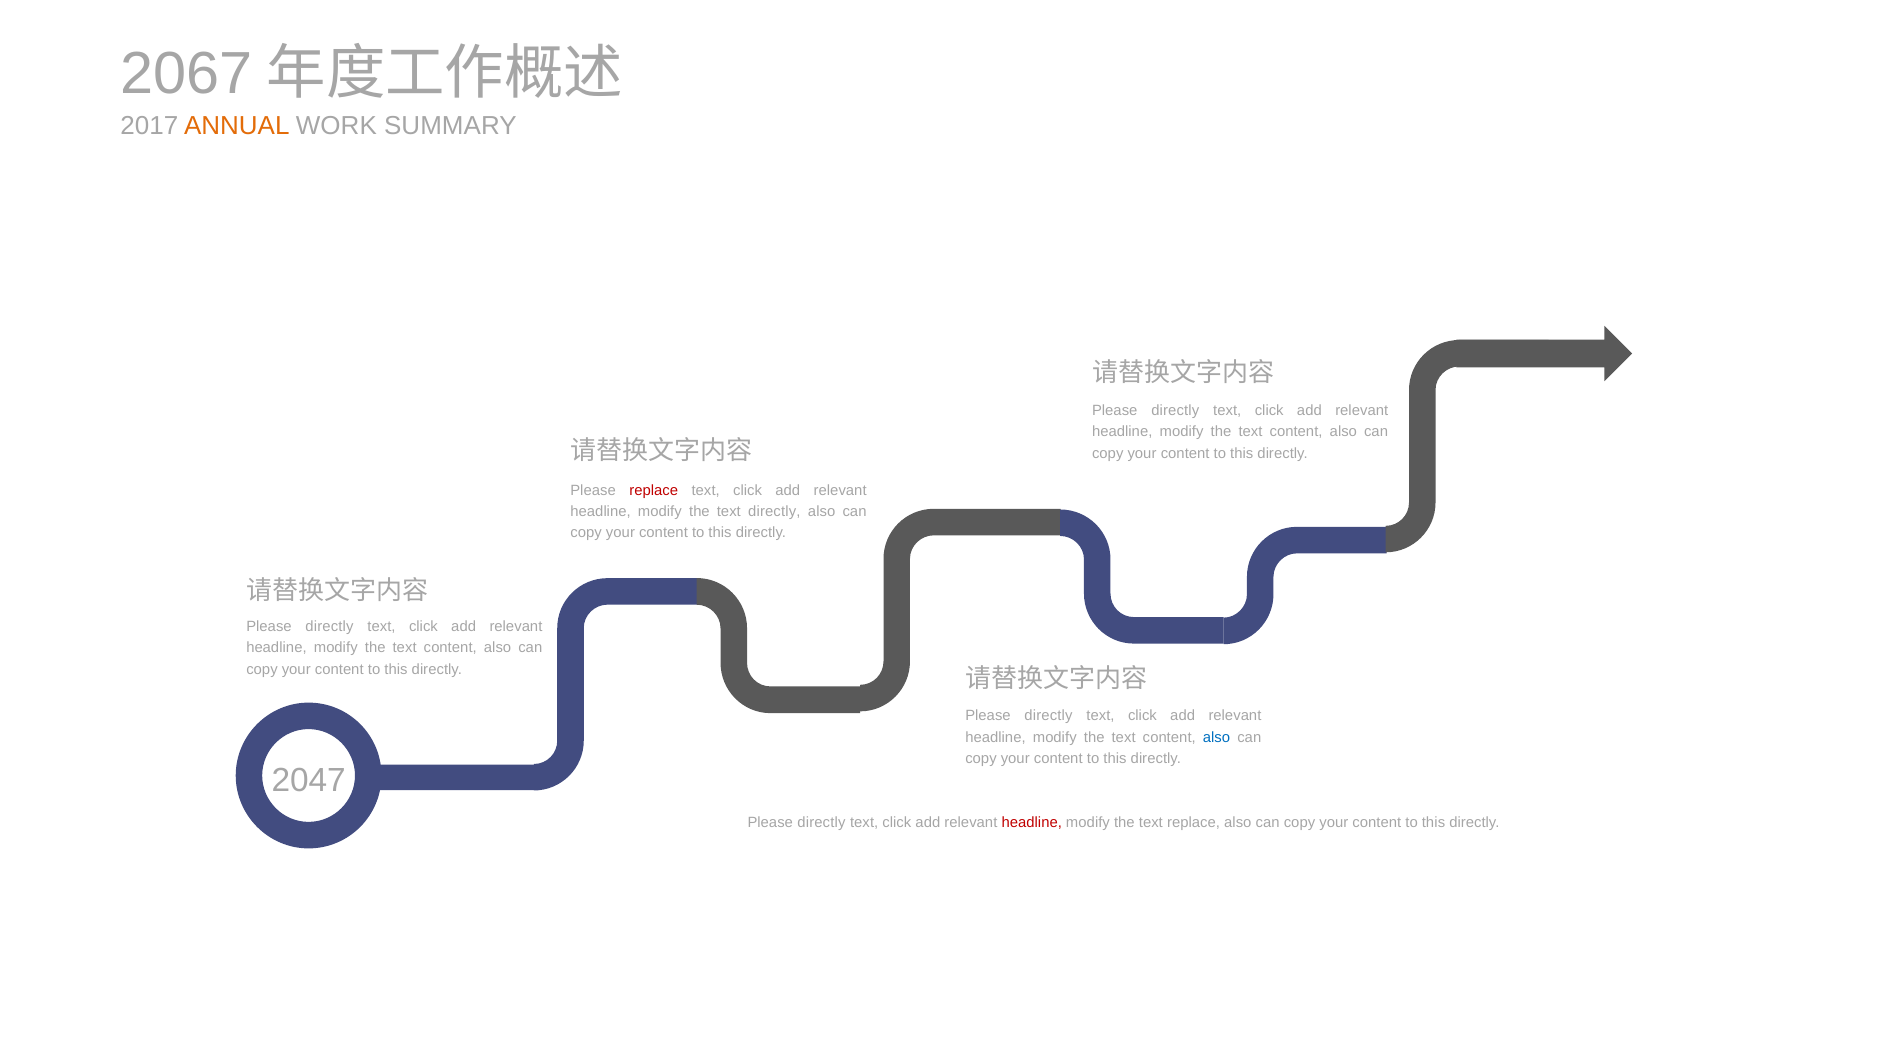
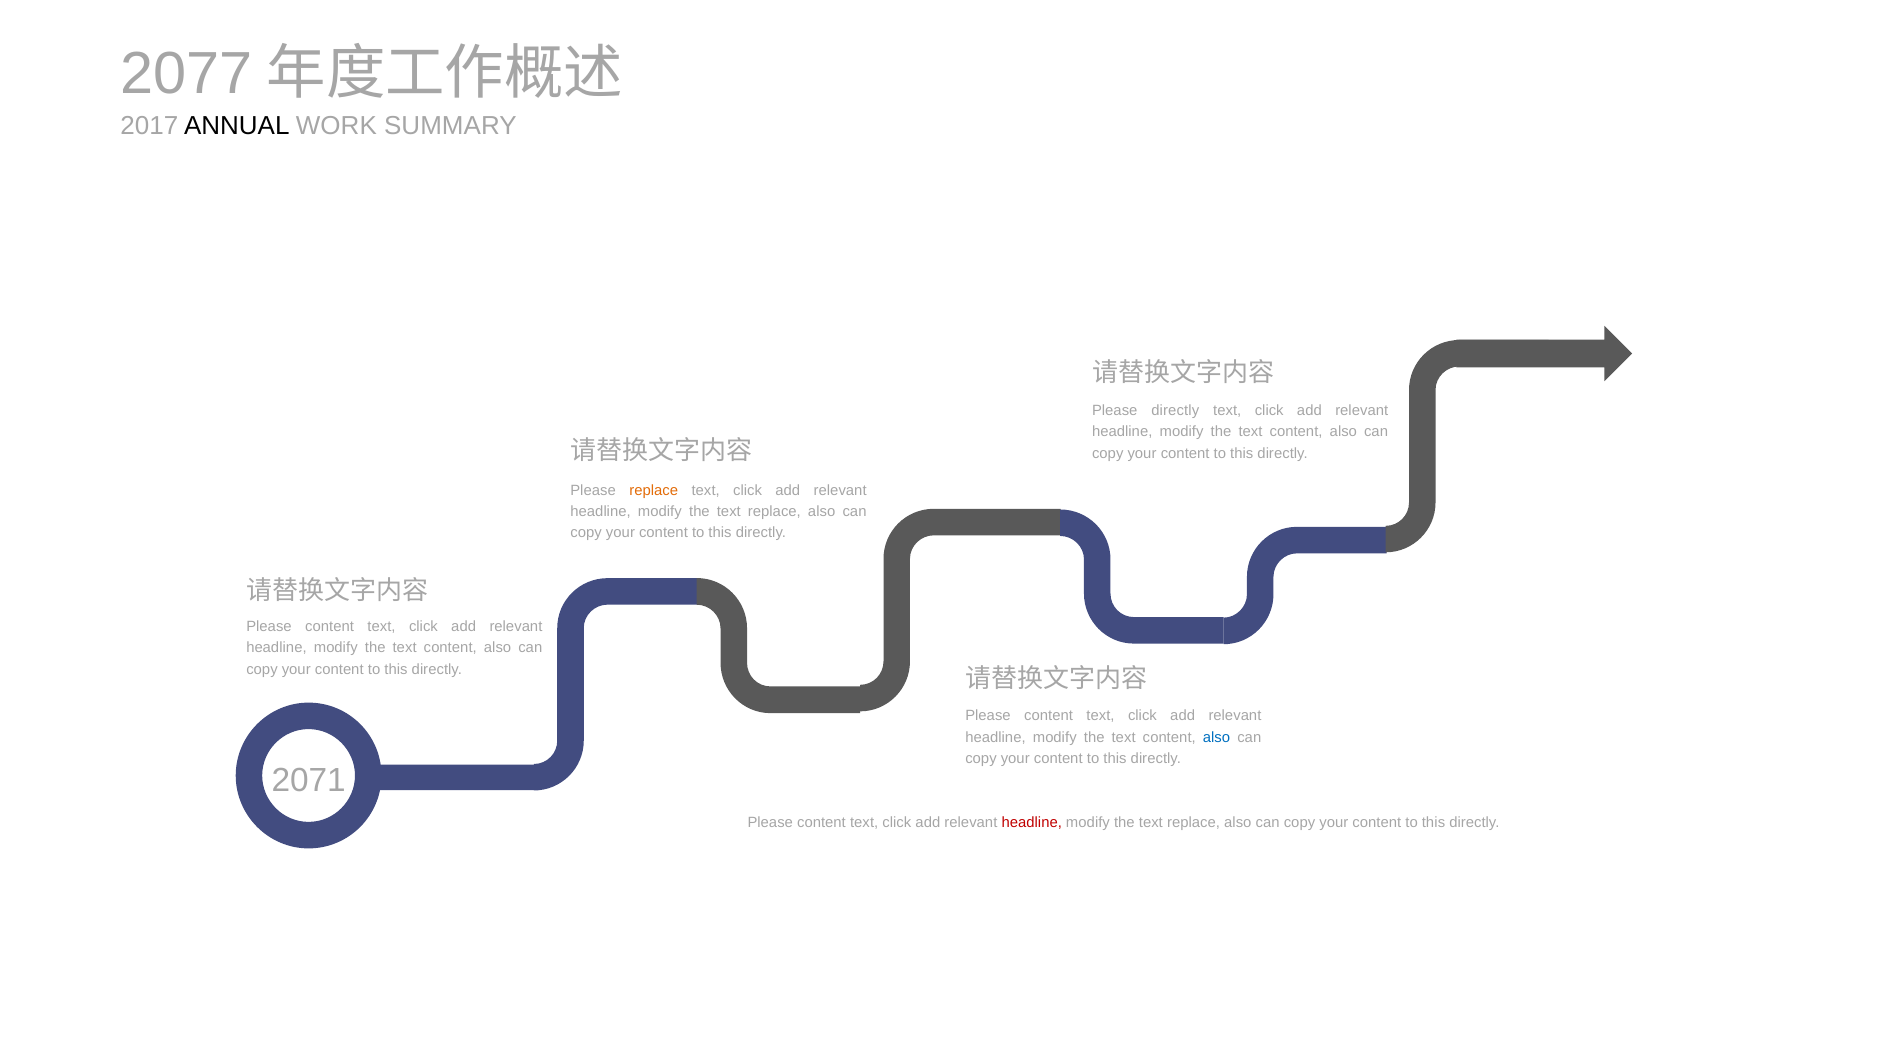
2067: 2067 -> 2077 (186, 74)
ANNUAL colour: orange -> black (237, 126)
replace colour: red -> orange (654, 490)
directly: directly -> replace (774, 512)
directly: directly -> content (330, 627)
directly: directly -> content (1049, 716)
2047: 2047 -> 2071 (309, 780)
directly: directly -> content (821, 823)
